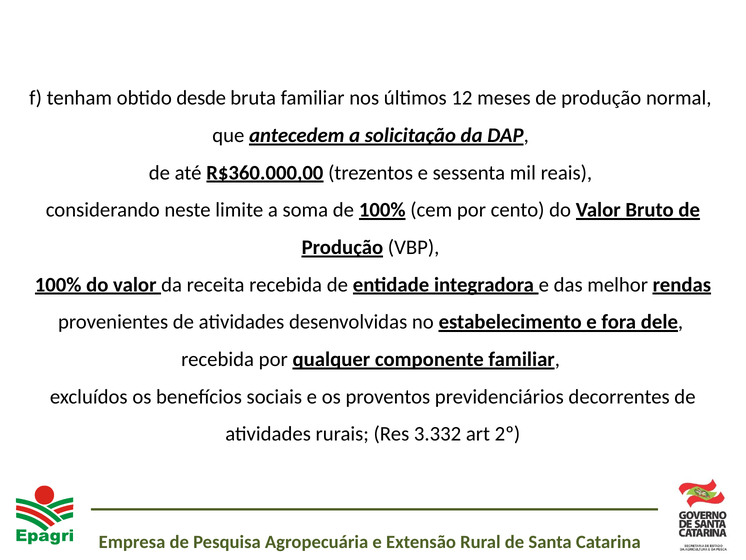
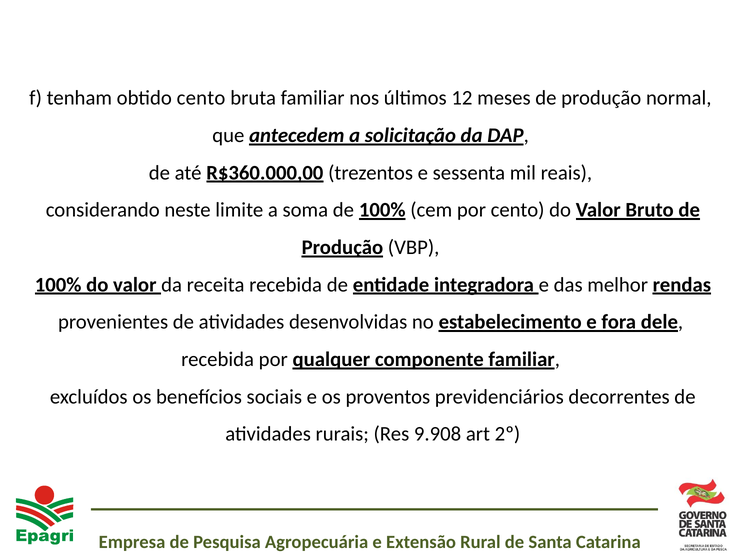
obtido desde: desde -> cento (201, 98)
3.332: 3.332 -> 9.908 (438, 434)
